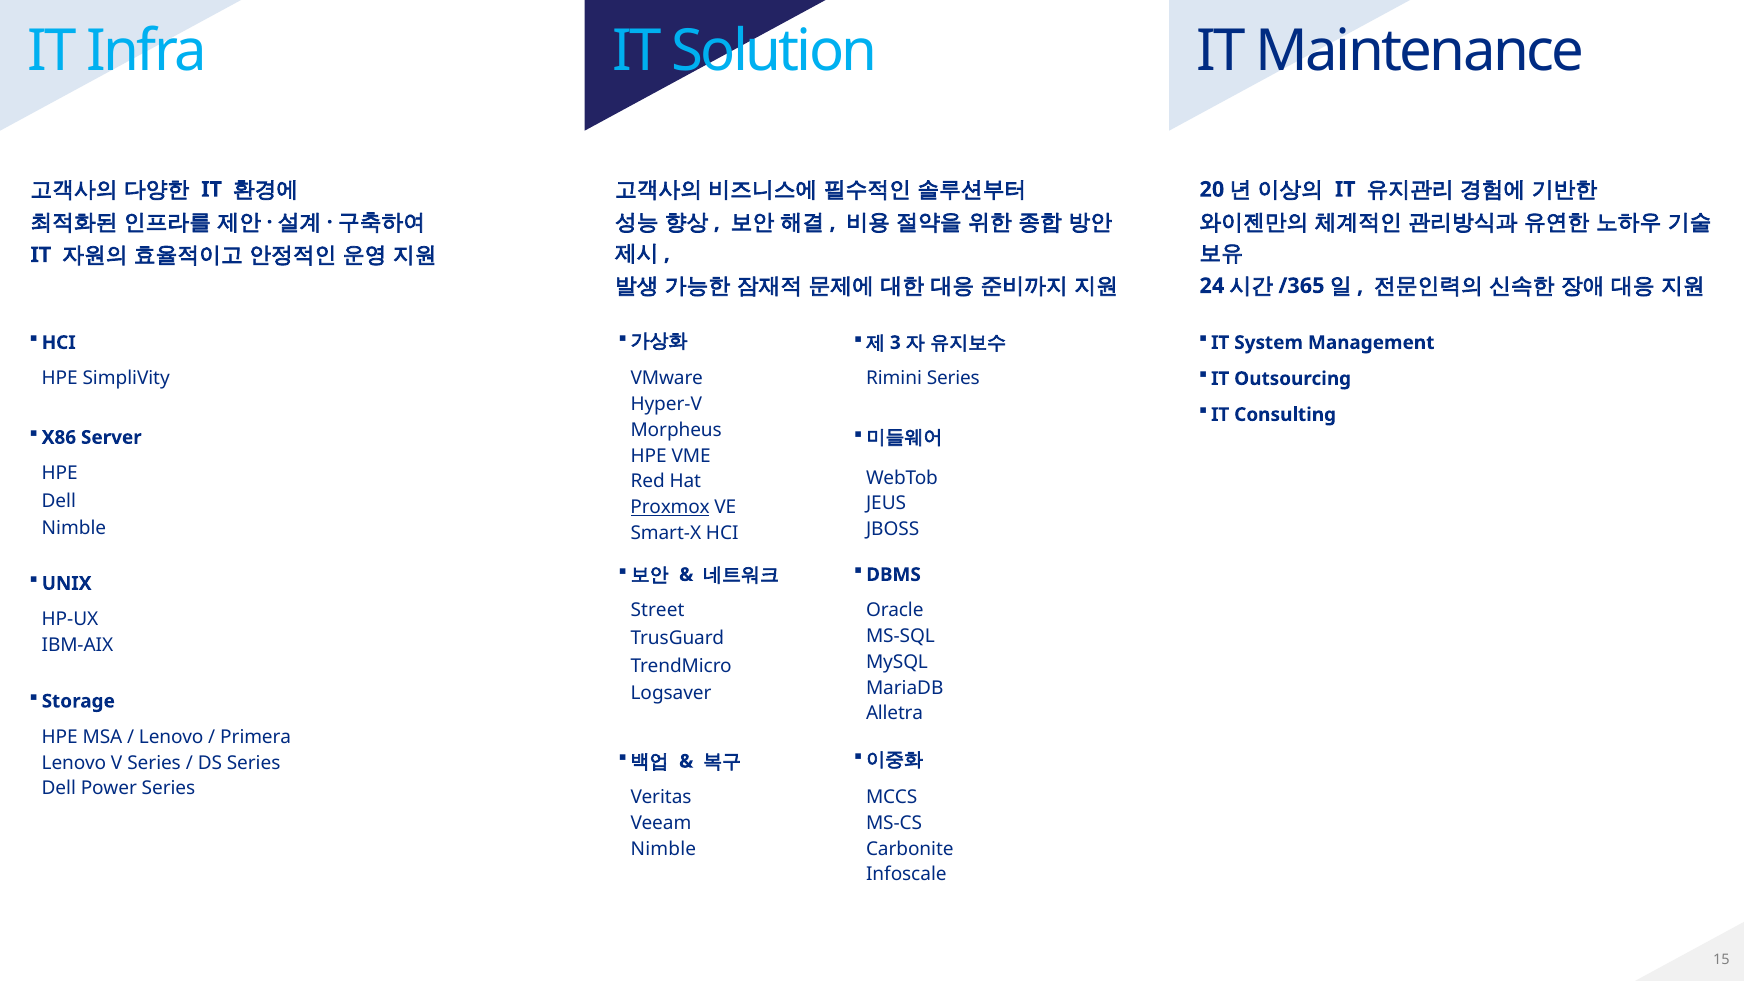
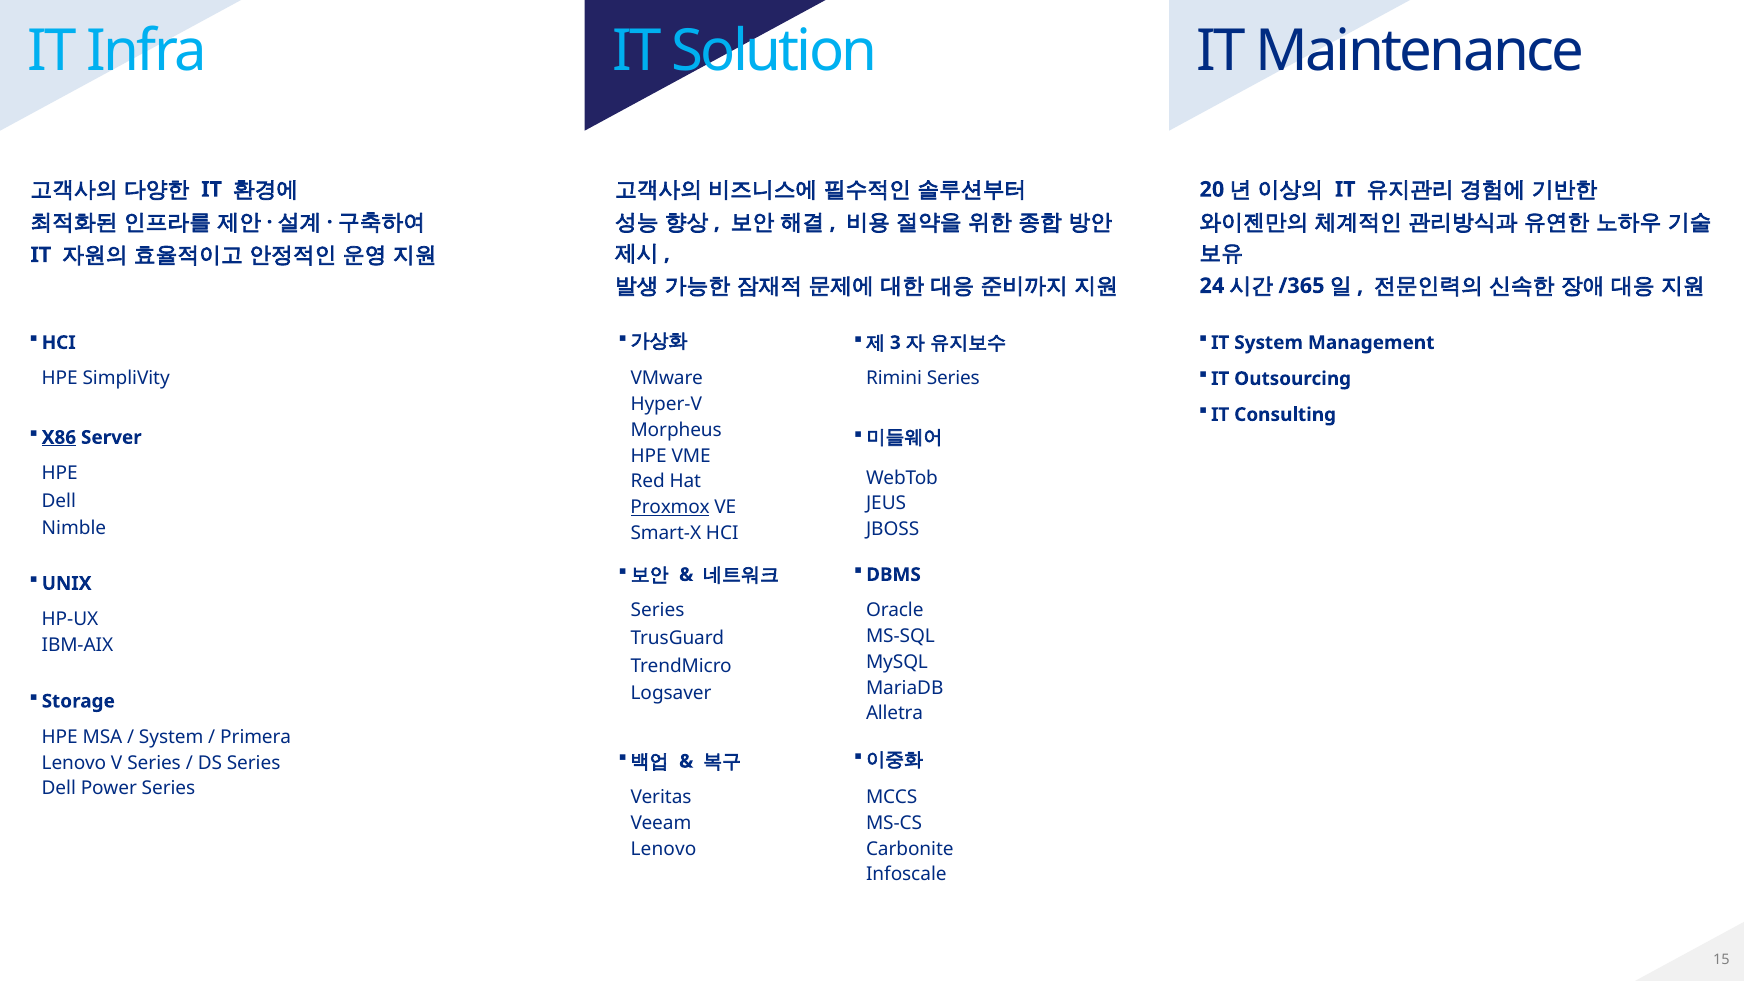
X86 underline: none -> present (59, 438)
Street: Street -> Series (658, 611)
Lenovo: Lenovo -> System (171, 737)
Nimble: Nimble -> Lenovo (663, 849)
